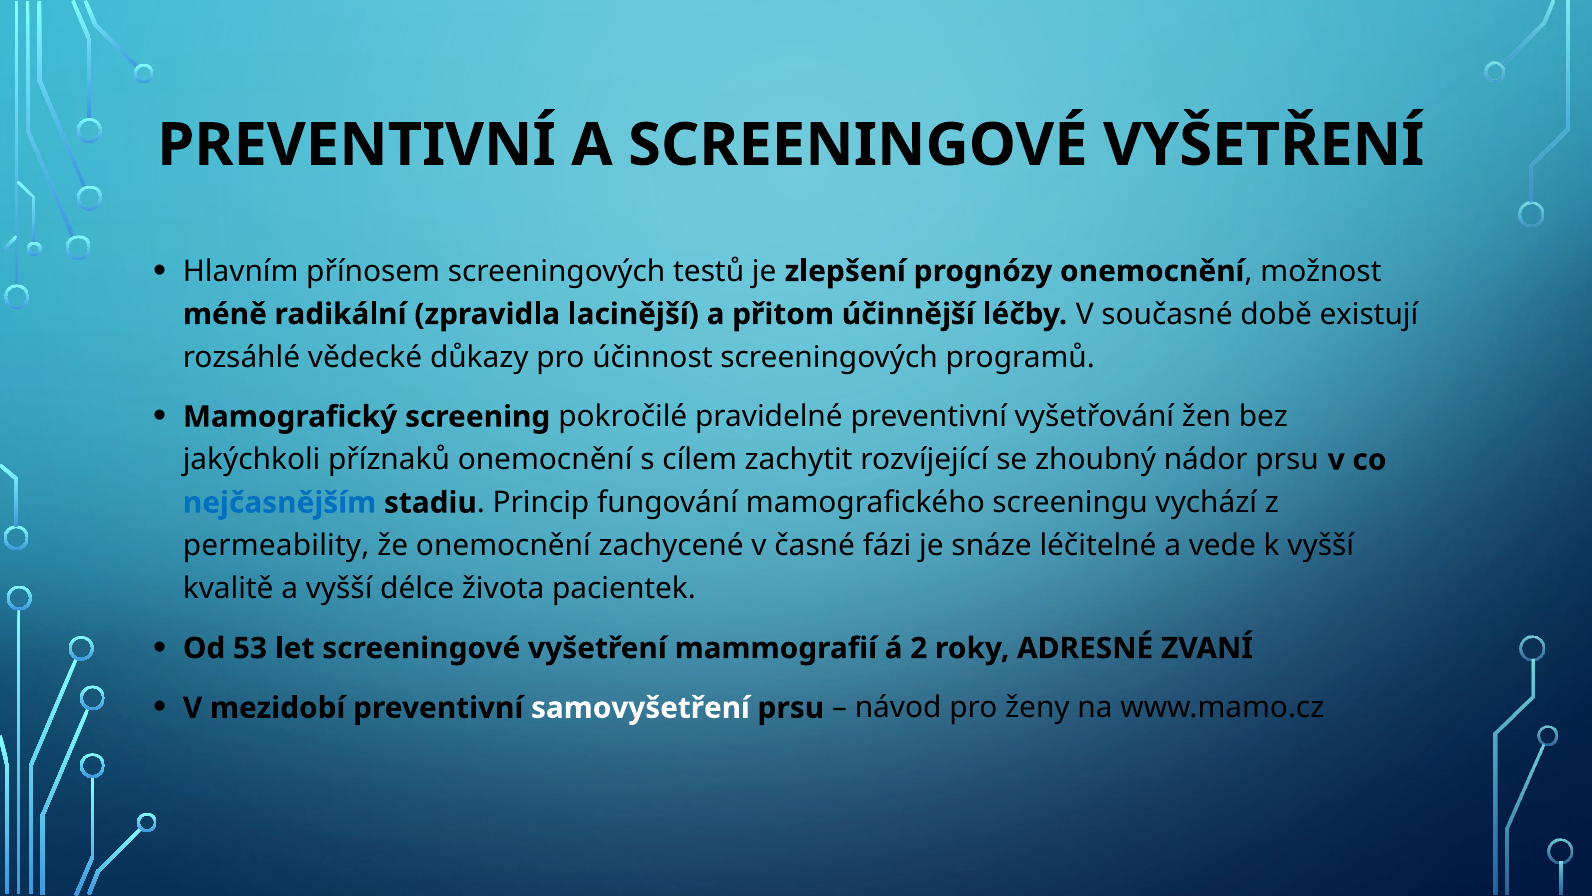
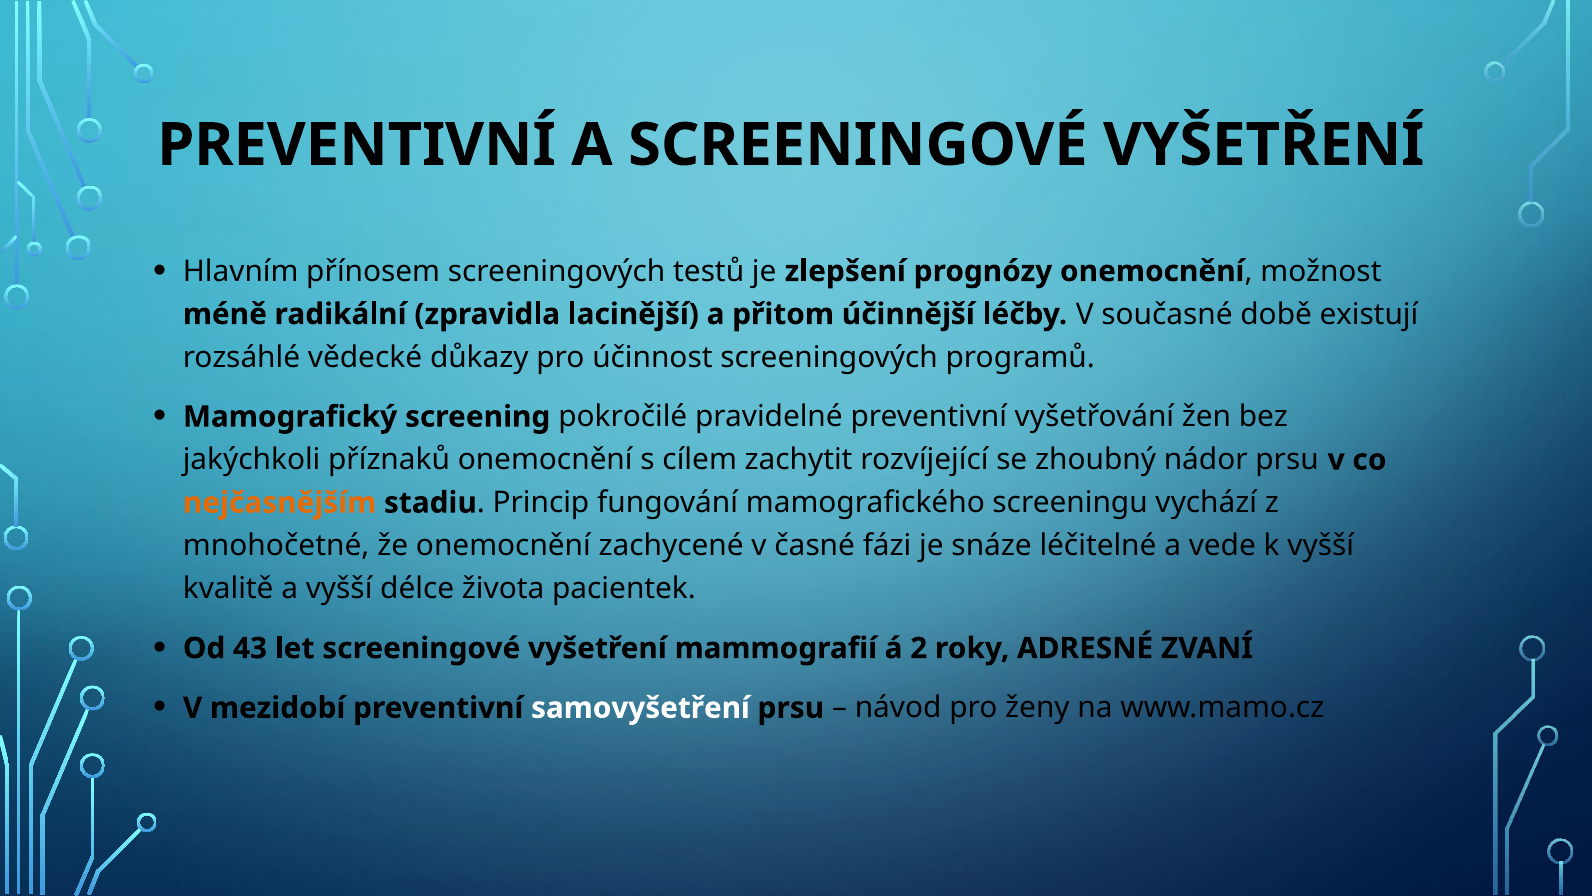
nejčasnějším colour: blue -> orange (280, 503)
permeability: permeability -> mnohočetné (276, 545)
53: 53 -> 43 (250, 648)
